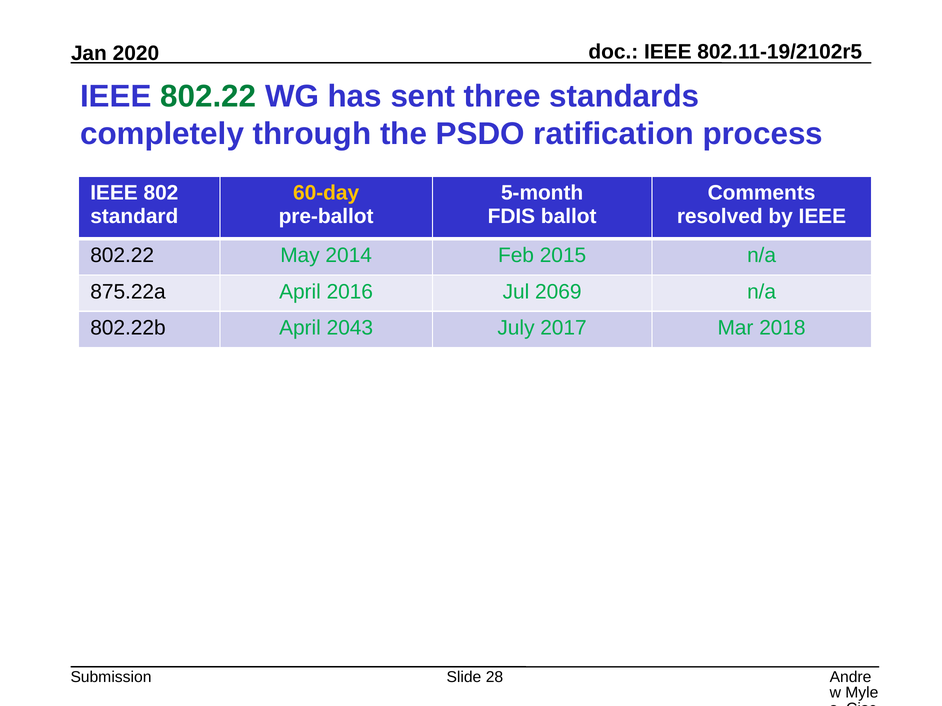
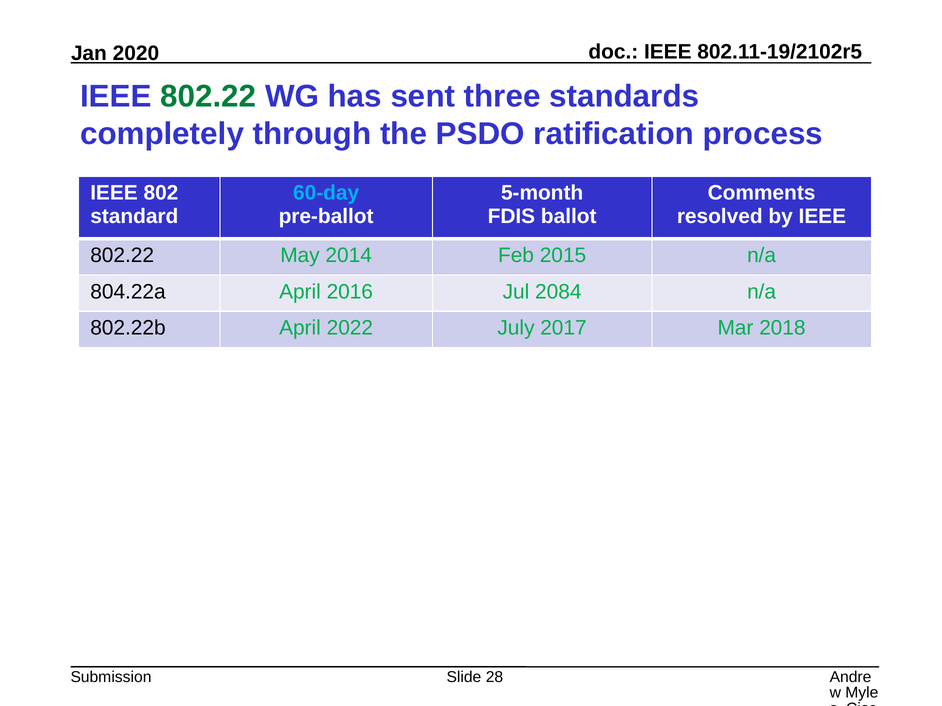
60-day colour: yellow -> light blue (326, 193)
875.22a: 875.22a -> 804.22a (128, 292)
2069: 2069 -> 2084 (558, 292)
2043: 2043 -> 2022 (350, 328)
